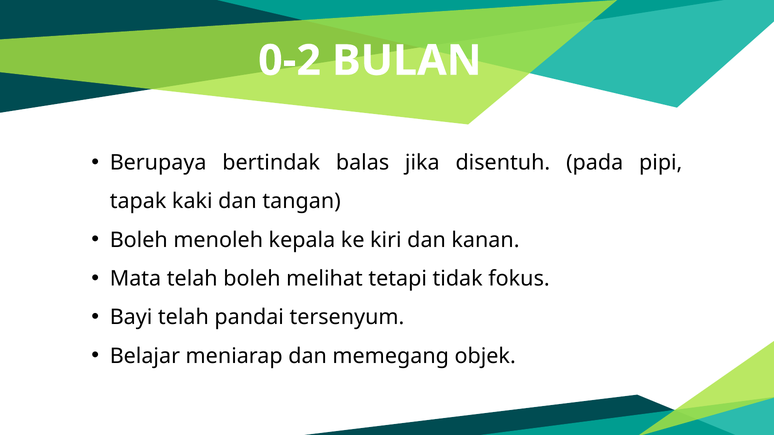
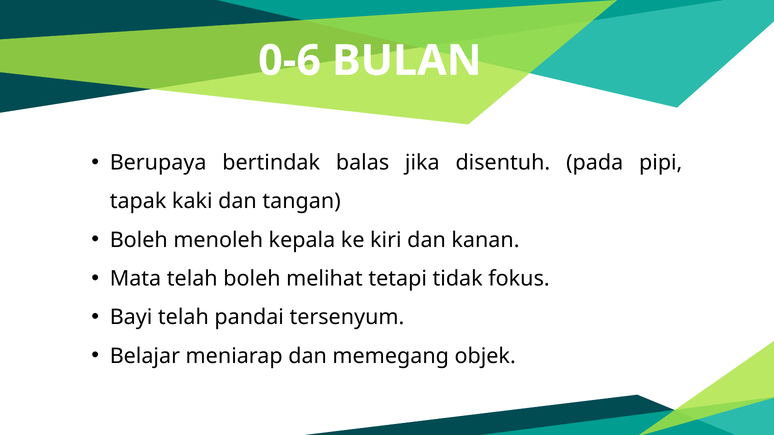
0-2: 0-2 -> 0-6 (290, 61)
